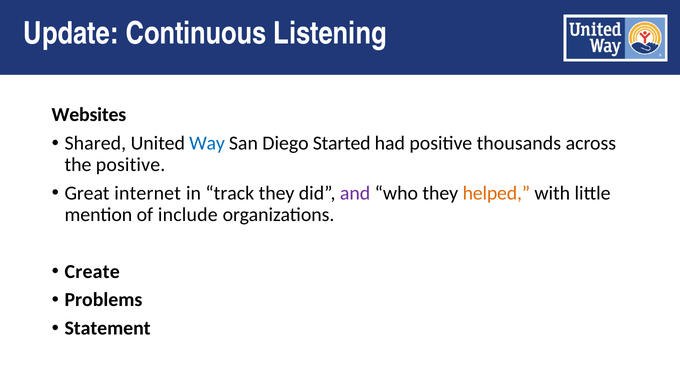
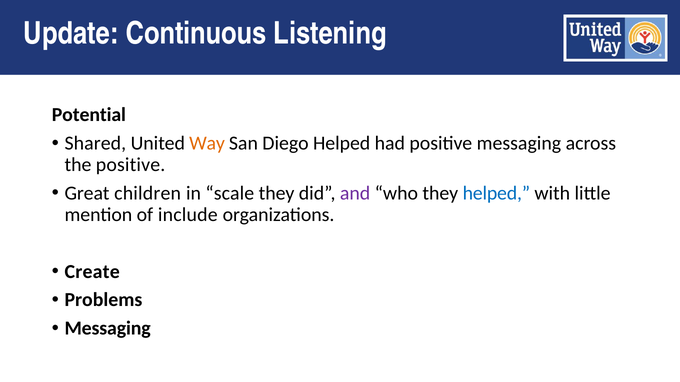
Websites: Websites -> Potential (89, 115)
Way colour: blue -> orange (207, 143)
Diego Started: Started -> Helped (342, 143)
positive thousands: thousands -> messaging (519, 143)
internet: internet -> children (148, 193)
track: track -> scale (230, 193)
helped colour: orange -> blue (496, 193)
Statement: Statement -> Messaging (108, 329)
